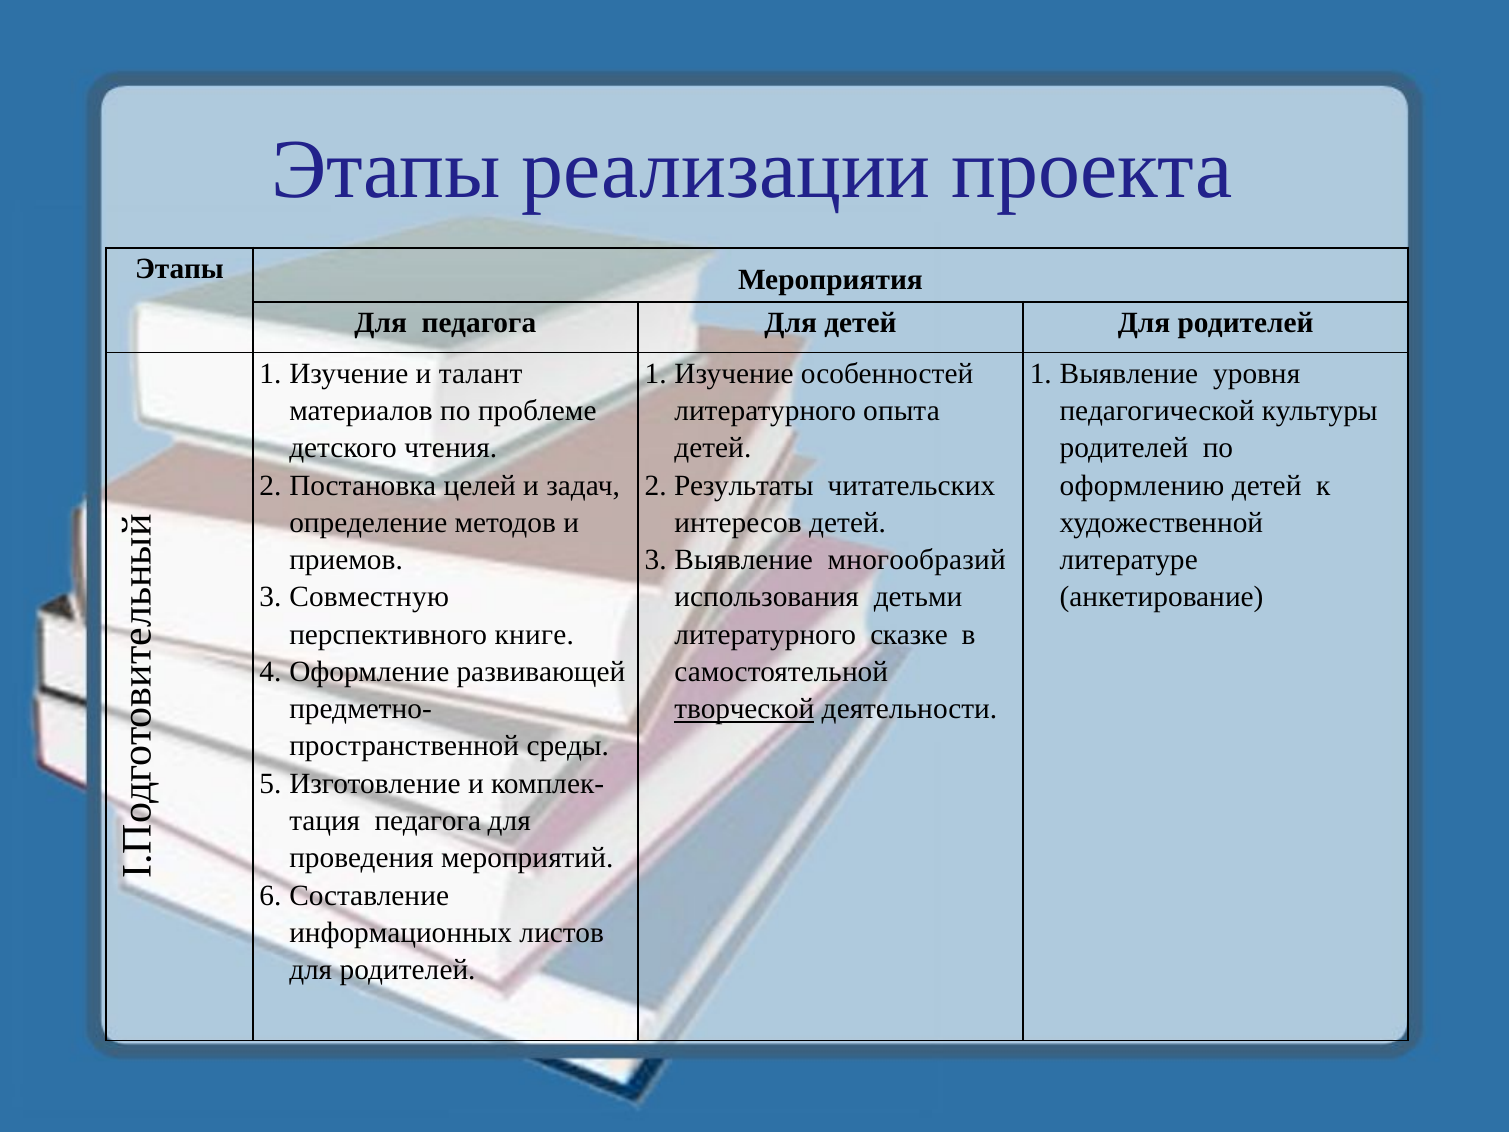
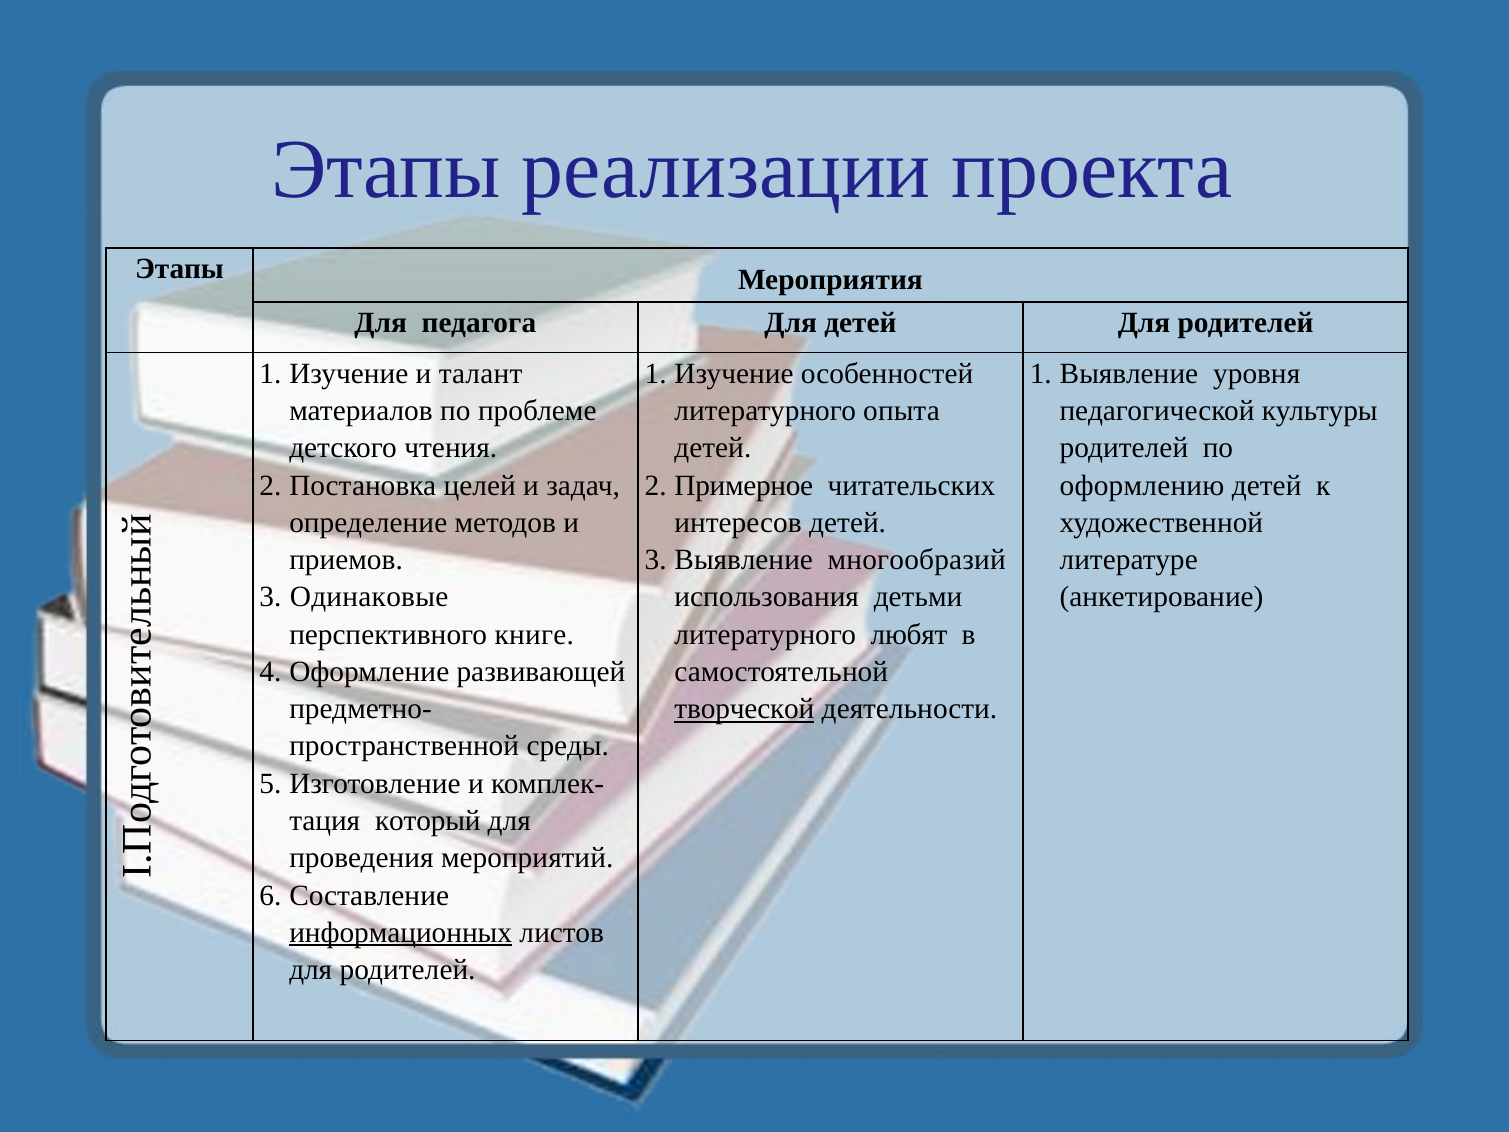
Результаты: Результаты -> Примерное (744, 485)
Совместную: Совместную -> Одинаковые (369, 597)
сказке: сказке -> любят (909, 634)
педагога: педагога -> который (428, 821)
информационных underline: none -> present (401, 932)
